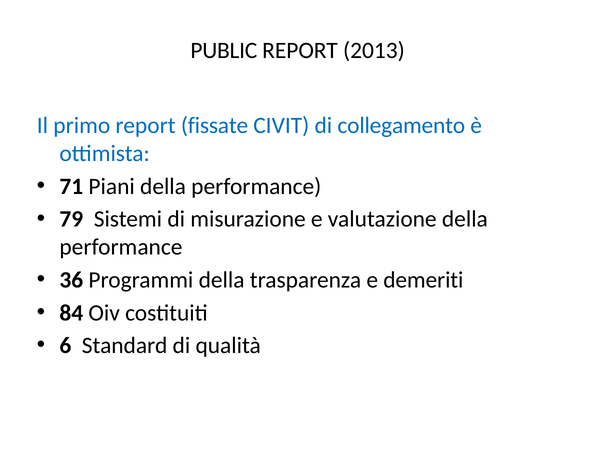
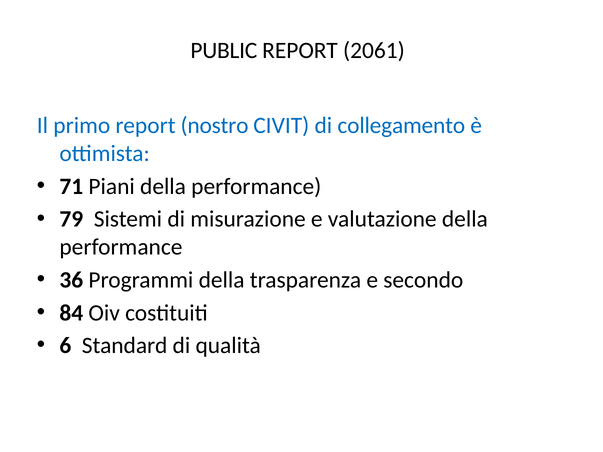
2013: 2013 -> 2061 (374, 51)
fissate: fissate -> nostro (215, 126)
demeriti: demeriti -> secondo (423, 280)
